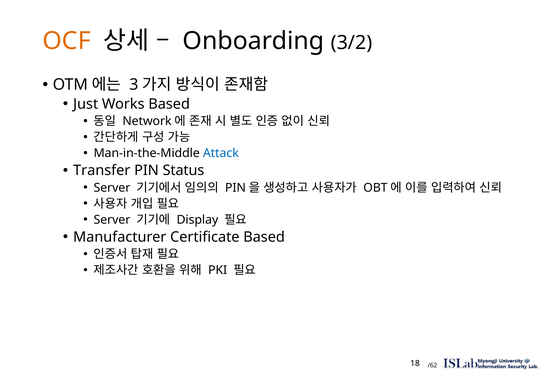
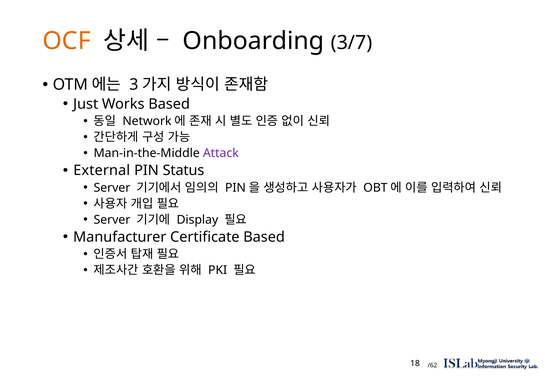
3/2: 3/2 -> 3/7 (352, 43)
Attack colour: blue -> purple (221, 153)
Transfer: Transfer -> External (102, 171)
